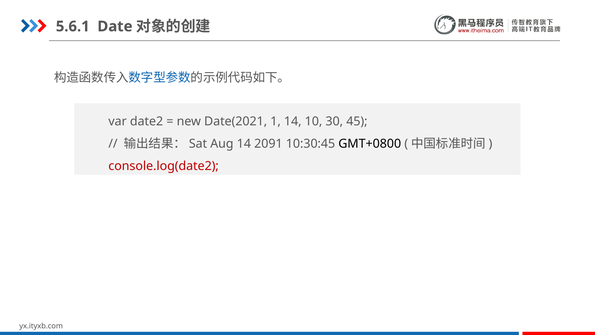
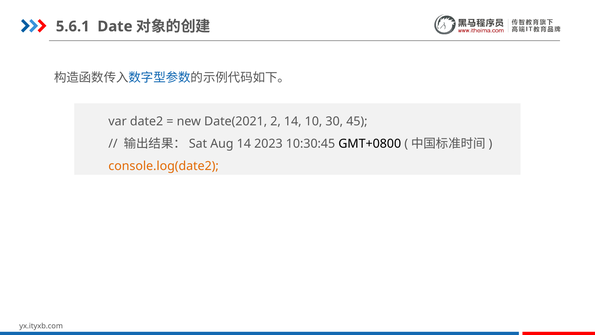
1: 1 -> 2 (276, 121)
2091: 2091 -> 2023 (268, 144)
console.log(date2 colour: red -> orange (164, 166)
